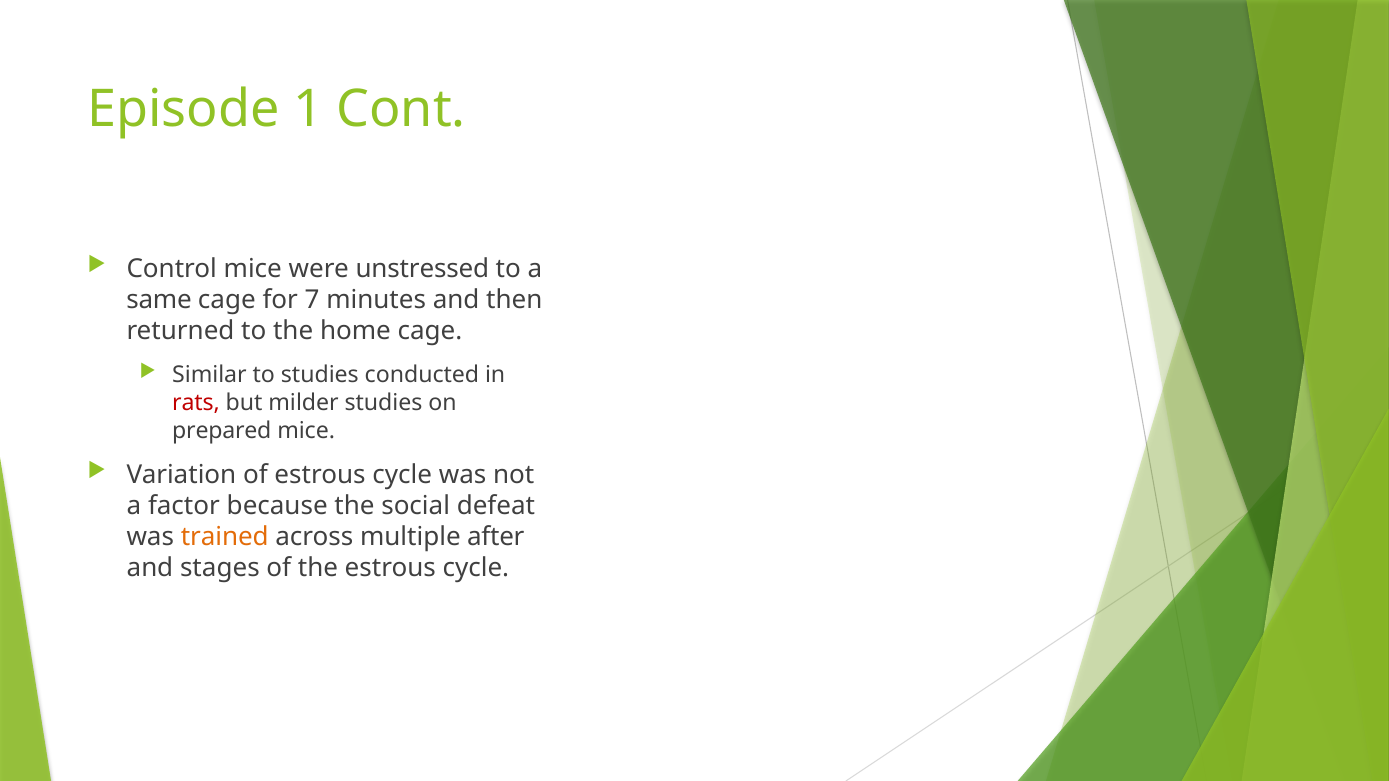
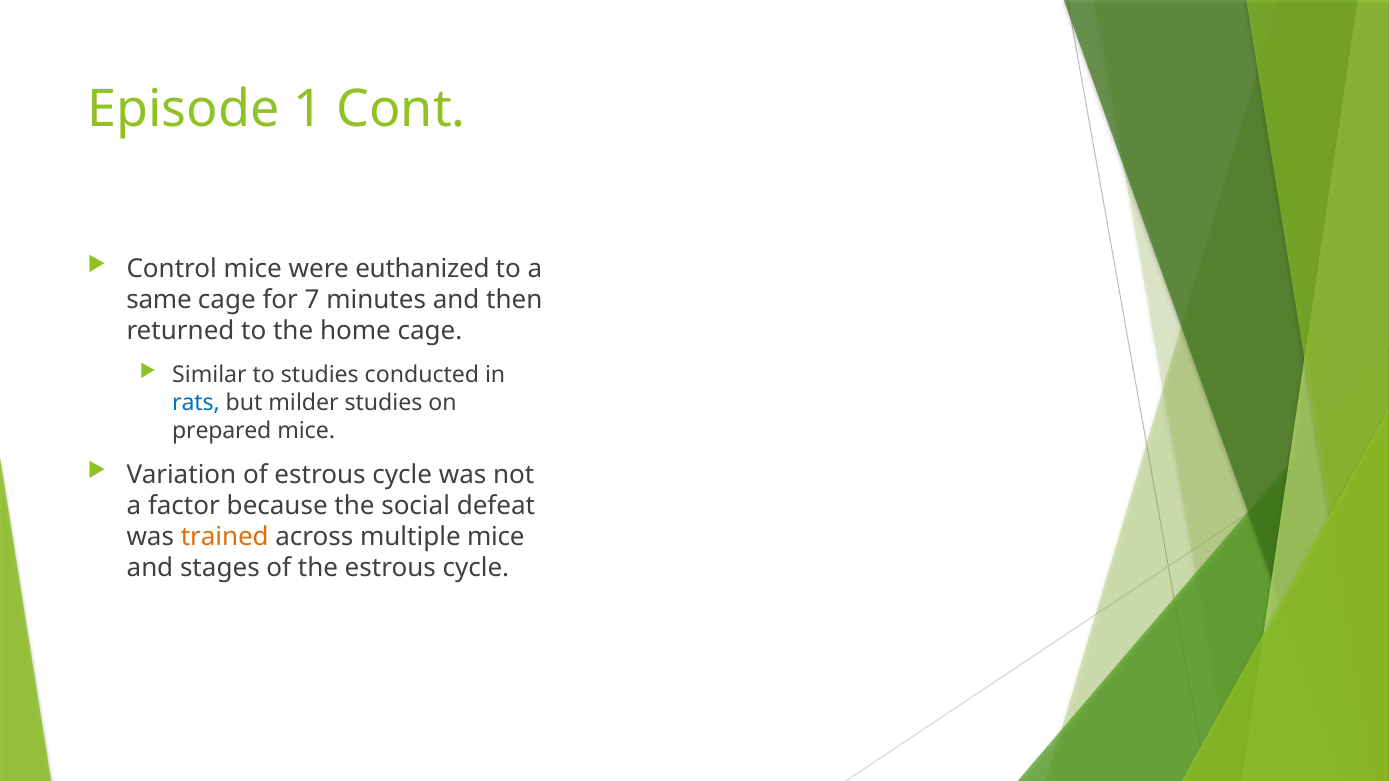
unstressed: unstressed -> euthanized (422, 269)
rats colour: red -> blue (196, 403)
multiple after: after -> mice (496, 537)
